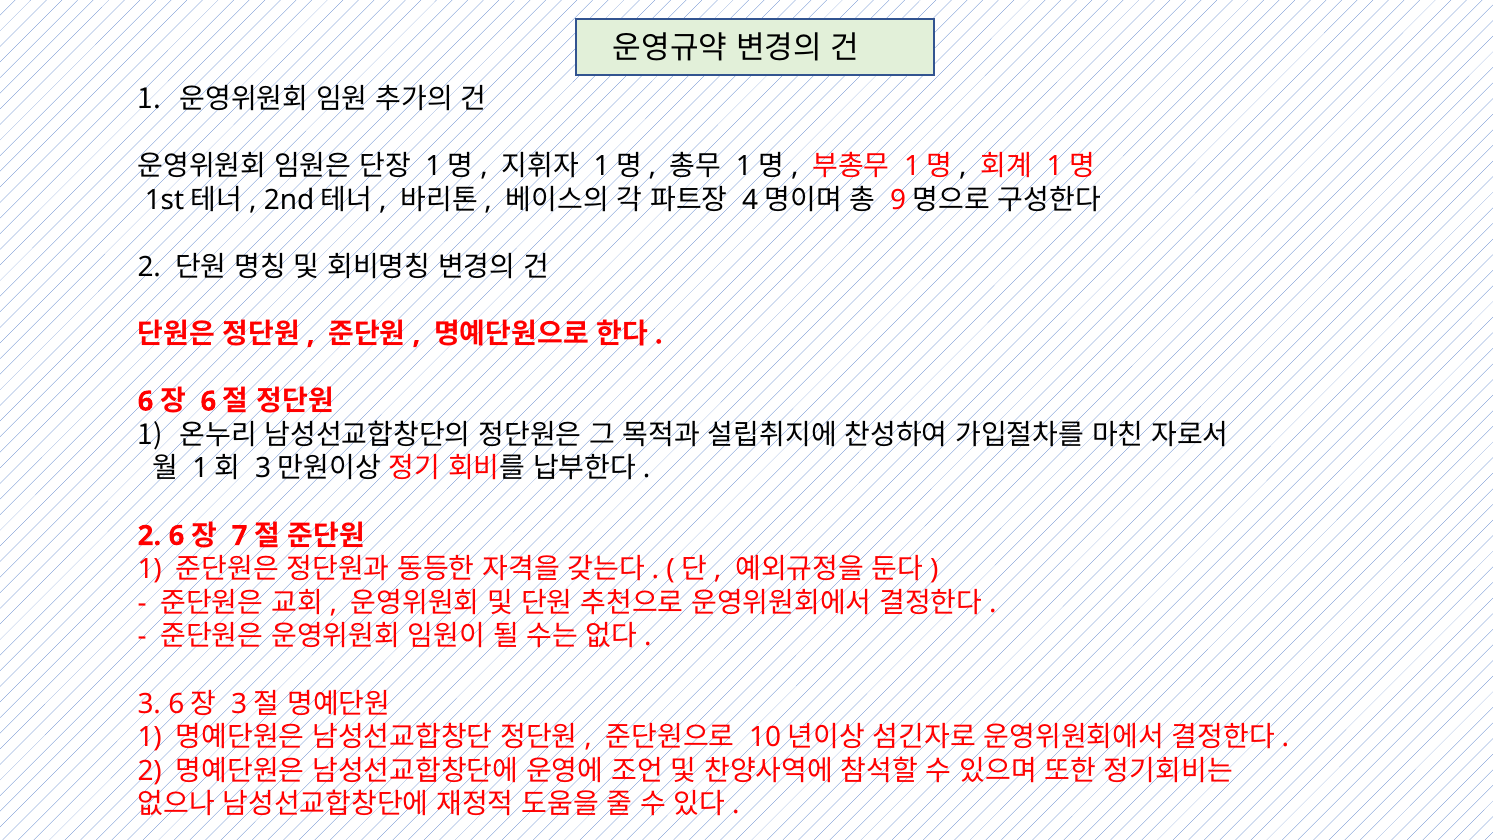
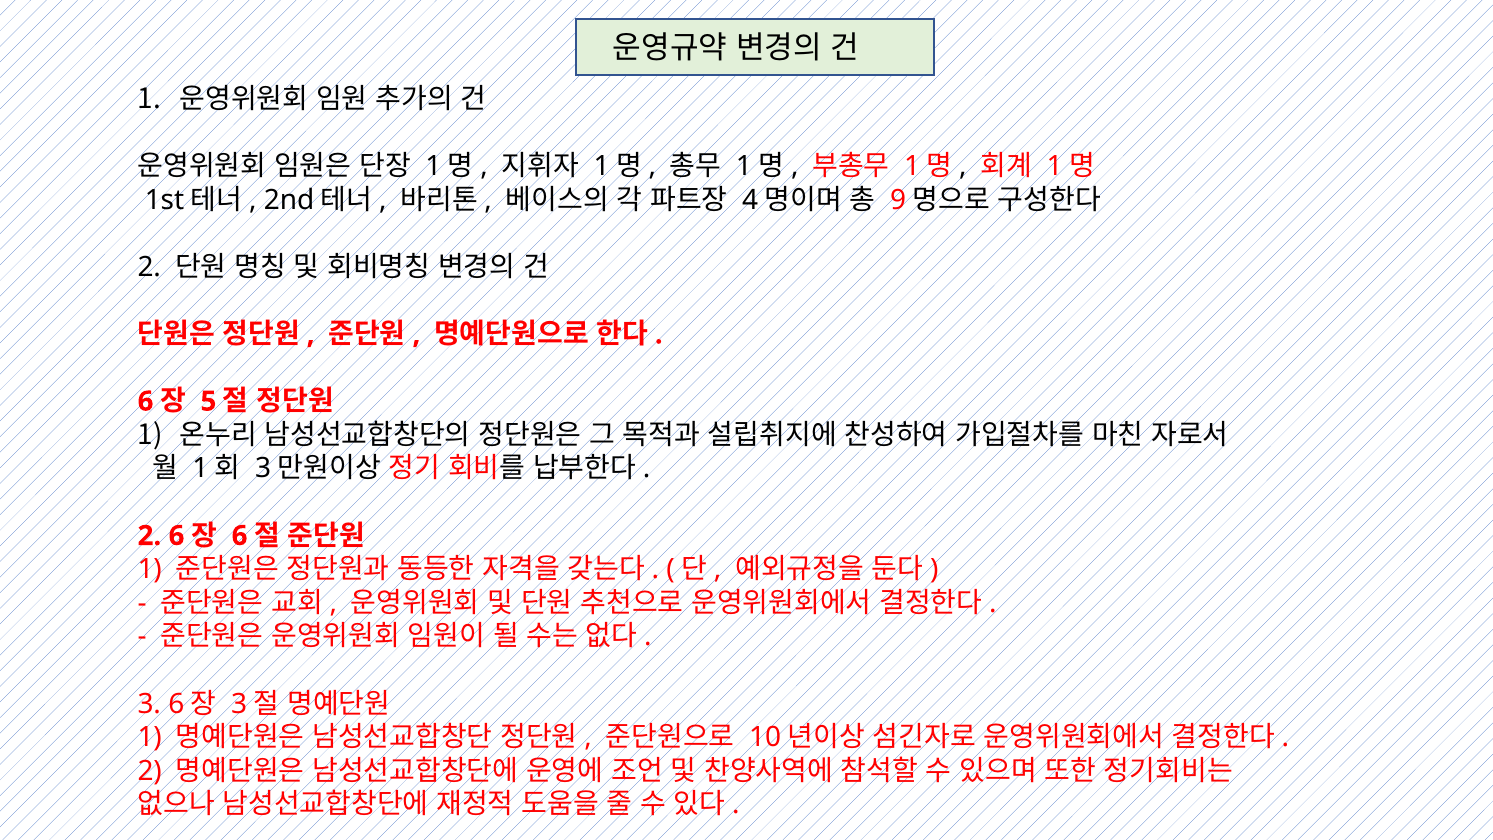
6: 6 -> 5 (208, 401)
7: 7 -> 6 (240, 536)
